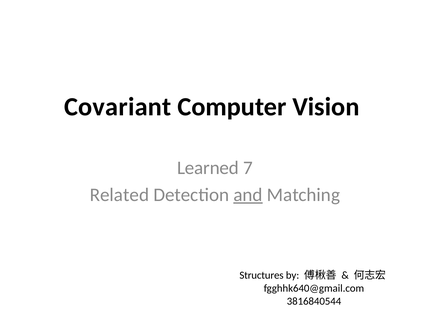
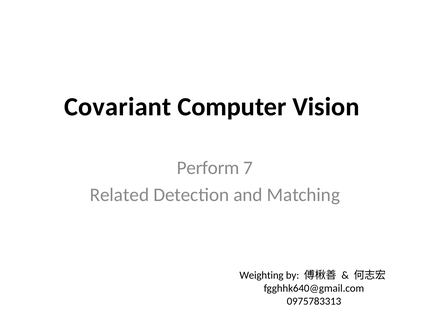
Learned: Learned -> Perform (208, 168)
and underline: present -> none (248, 195)
Structures: Structures -> Weighting (261, 276)
3816840544: 3816840544 -> 0975783313 (314, 302)
